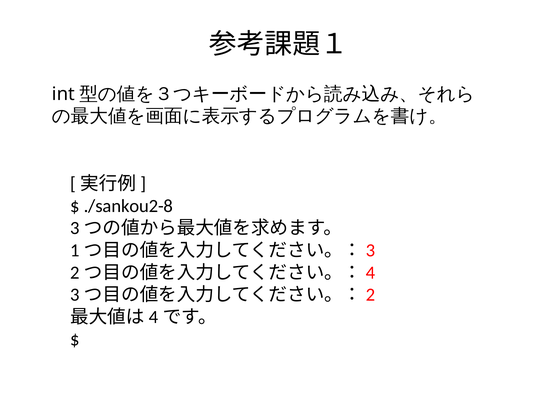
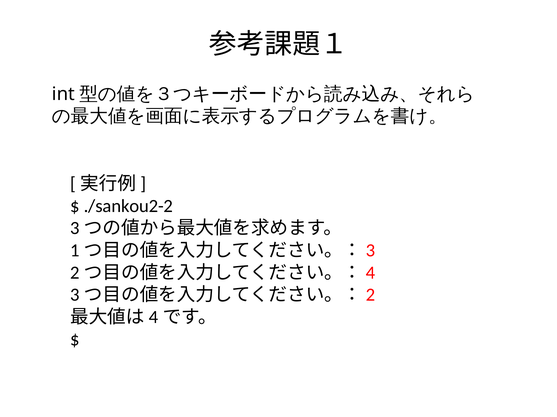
./sankou2-8: ./sankou2-8 -> ./sankou2-2 (128, 206)
